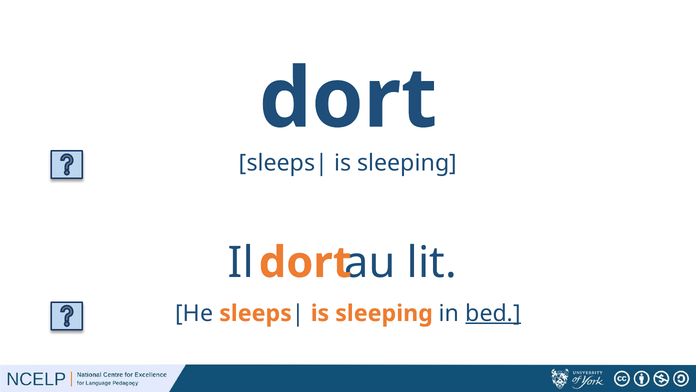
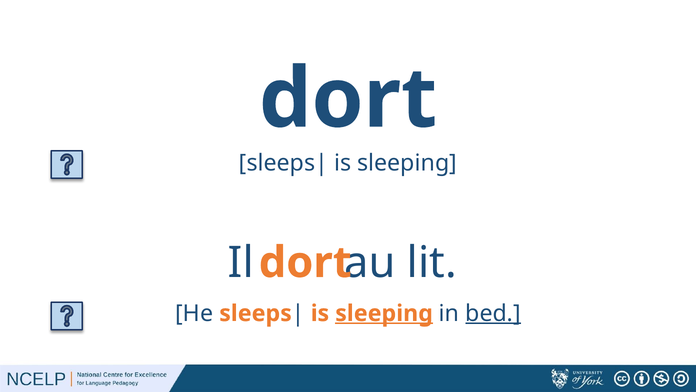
sleeping underline: none -> present (384, 313)
